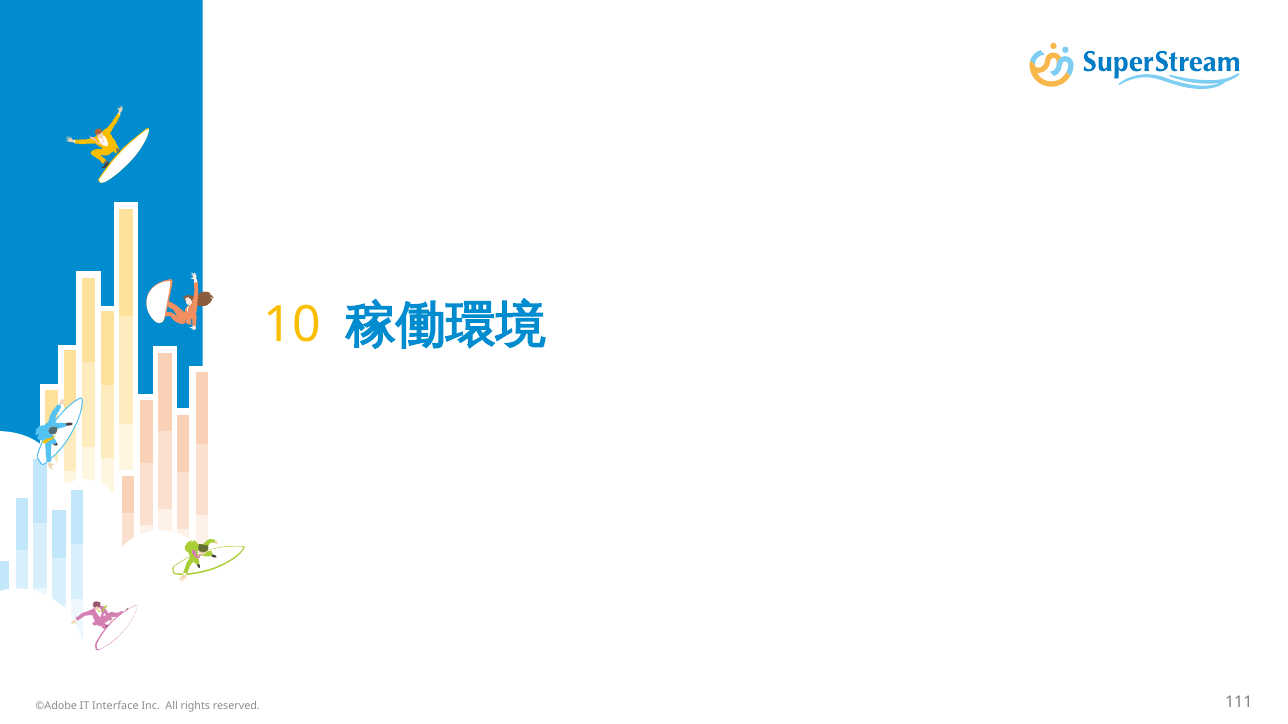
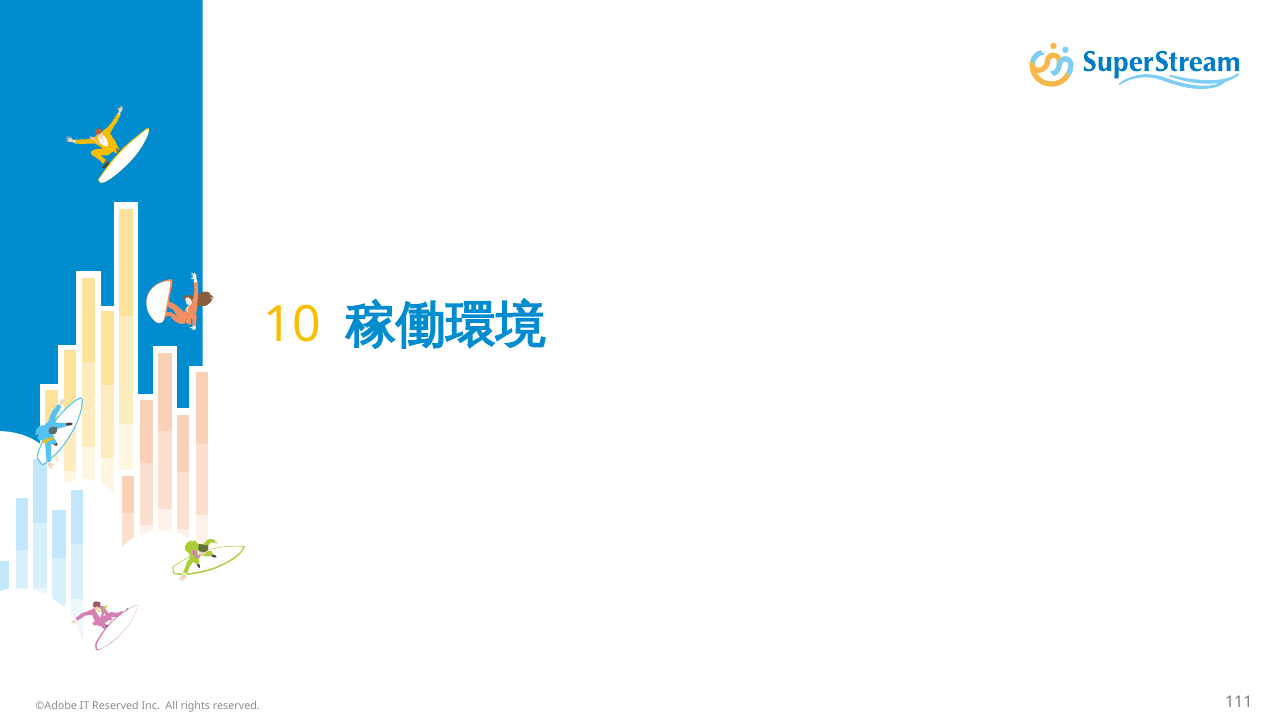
IT Interface: Interface -> Reserved (116, 706)
